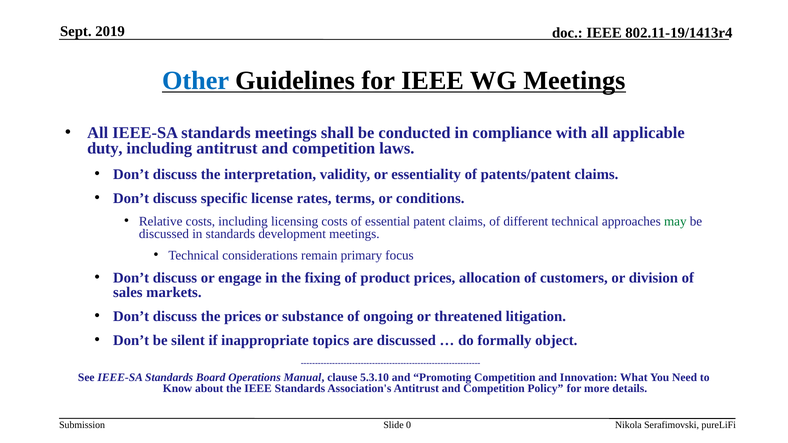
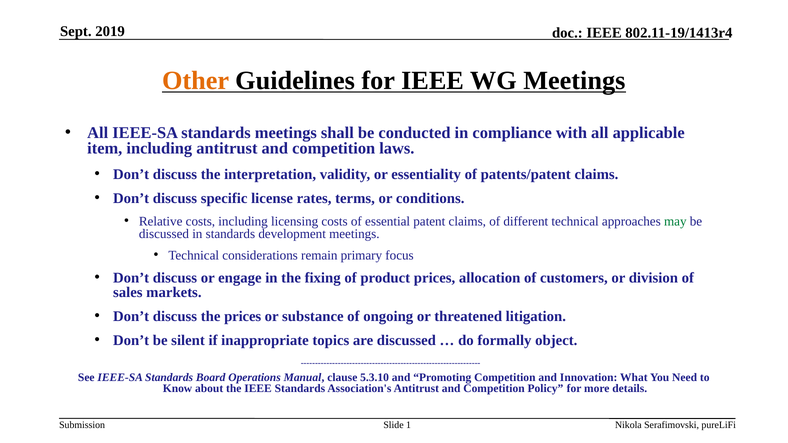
Other colour: blue -> orange (196, 81)
duty: duty -> item (105, 149)
0: 0 -> 1 (409, 425)
